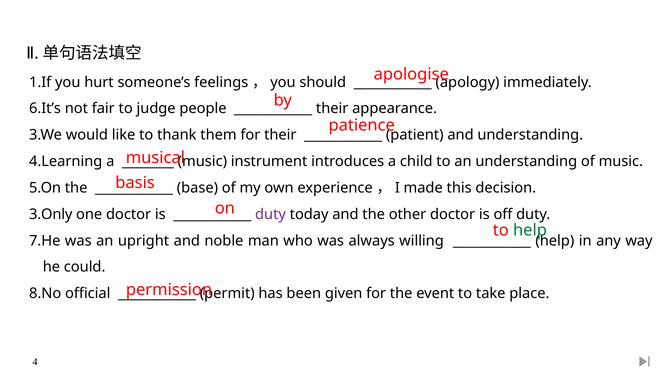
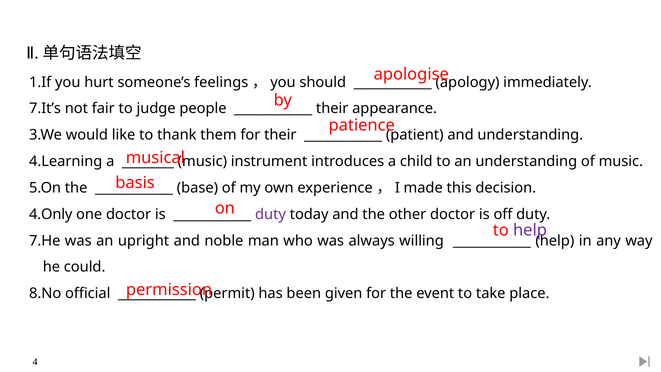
6.It’s: 6.It’s -> 7.It’s (45, 109)
3.Only: 3.Only -> 4.Only (51, 214)
help colour: green -> purple (530, 230)
